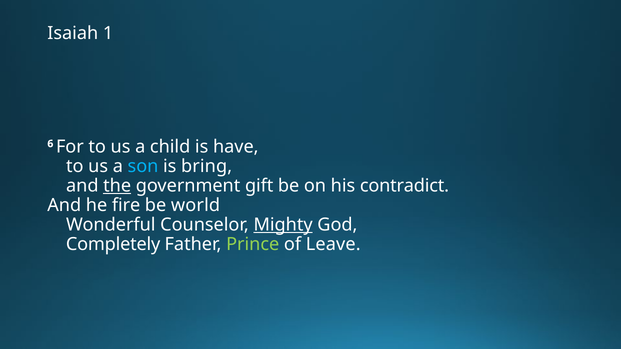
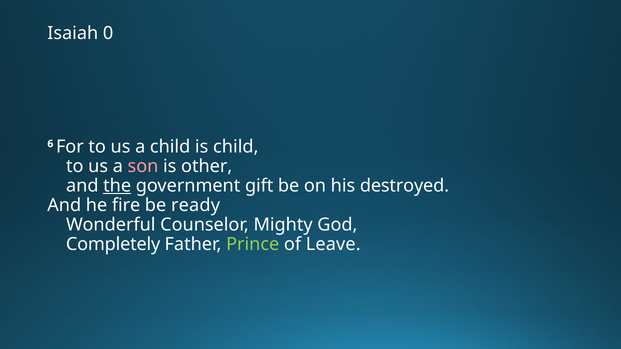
1: 1 -> 0 (108, 33)
is have: have -> child (236, 147)
son colour: light blue -> pink (143, 166)
bring: bring -> other (207, 166)
contradict: contradict -> destroyed (404, 186)
world: world -> ready (196, 205)
Mighty underline: present -> none (283, 225)
